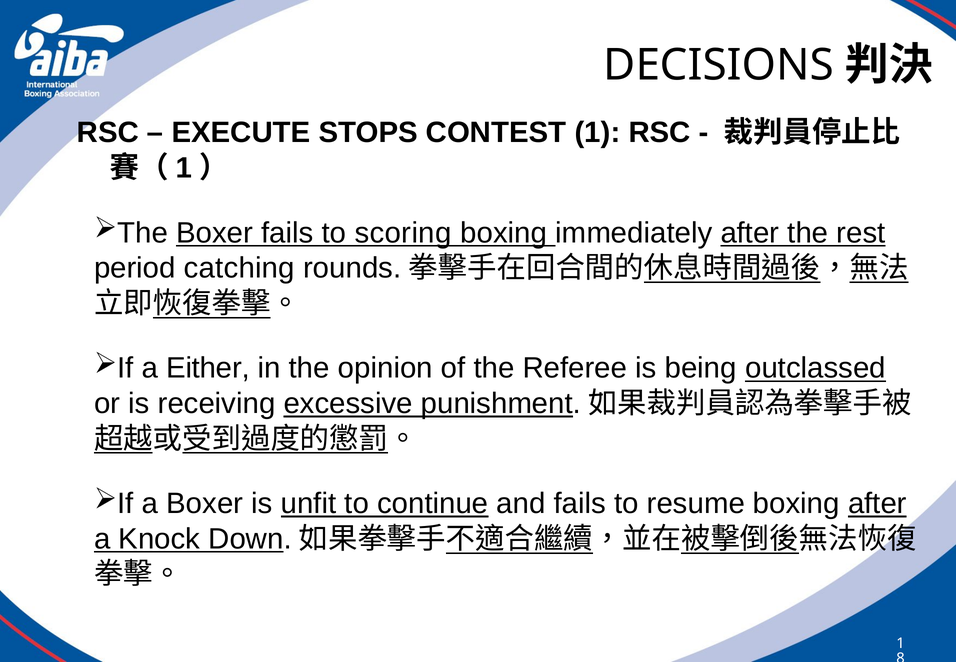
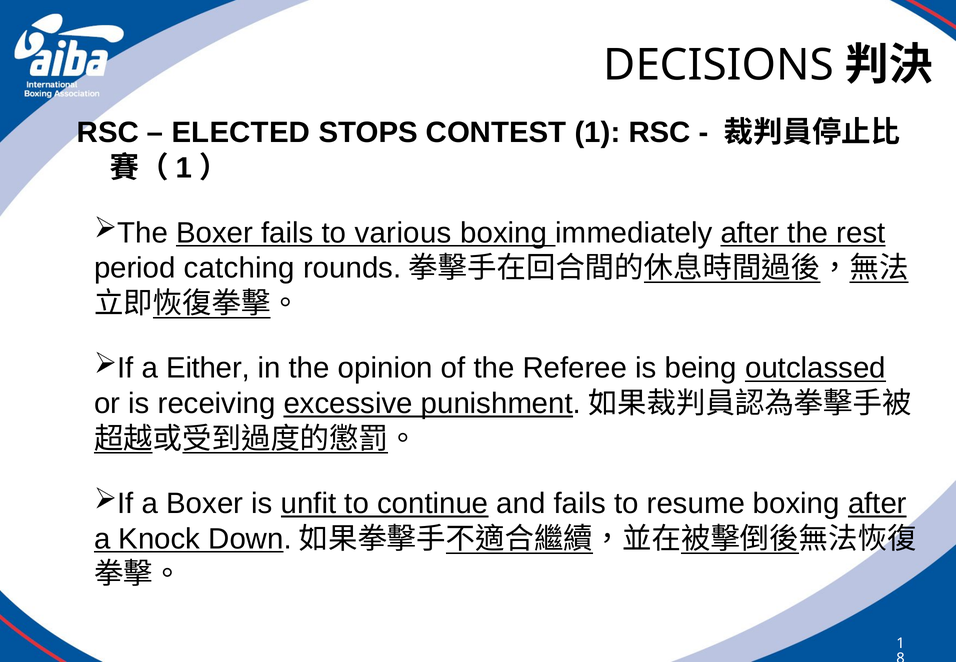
EXECUTE: EXECUTE -> ELECTED (241, 133)
scoring: scoring -> various (403, 233)
